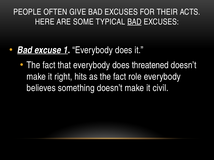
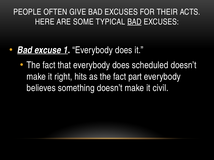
threatened: threatened -> scheduled (150, 65)
role: role -> part (135, 77)
